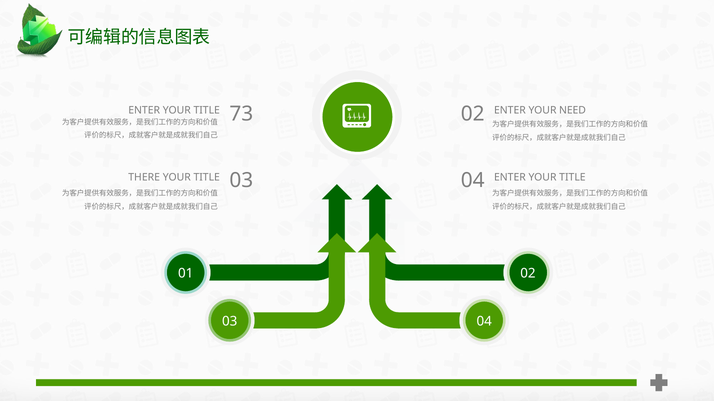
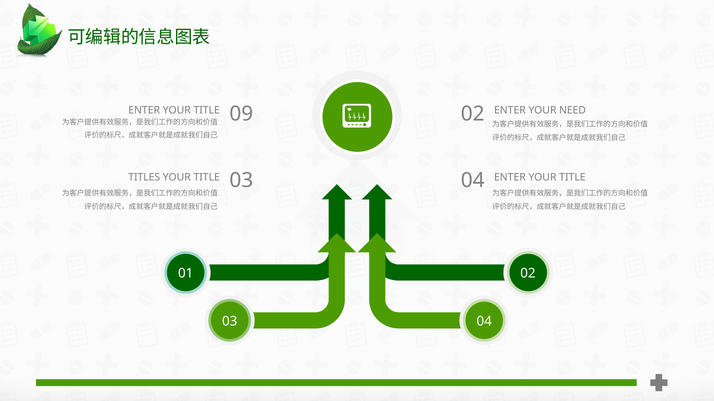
73: 73 -> 09 (241, 114)
THERE: THERE -> TITLES (144, 177)
